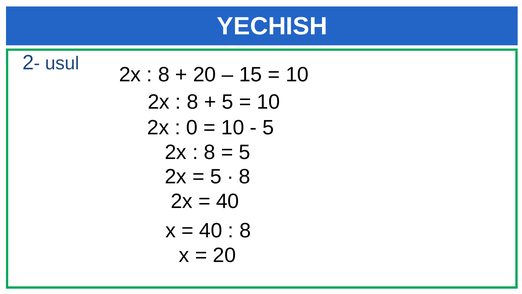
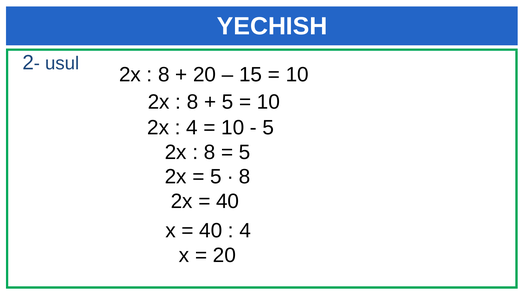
0: 0 -> 4 (192, 127)
8: 8 -> 4 (245, 230)
